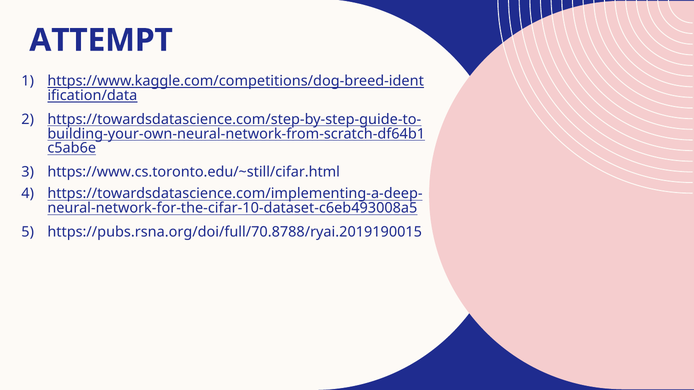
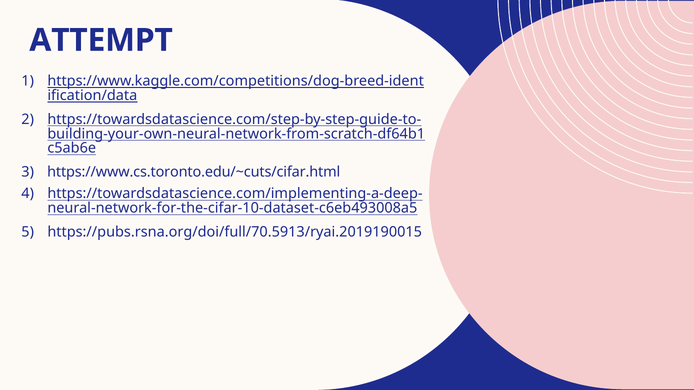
https://www.cs.toronto.edu/~still/cifar.html: https://www.cs.toronto.edu/~still/cifar.html -> https://www.cs.toronto.edu/~cuts/cifar.html (194, 172)
https://pubs.rsna.org/doi/full/70.8788/ryai.2019190015: https://pubs.rsna.org/doi/full/70.8788/ryai.2019190015 -> https://pubs.rsna.org/doi/full/70.5913/ryai.2019190015 (235, 232)
